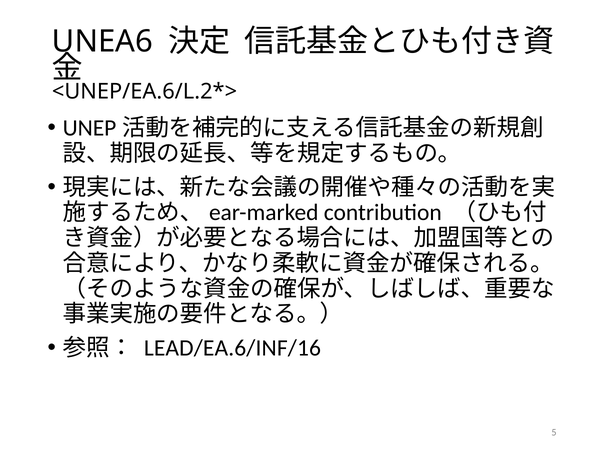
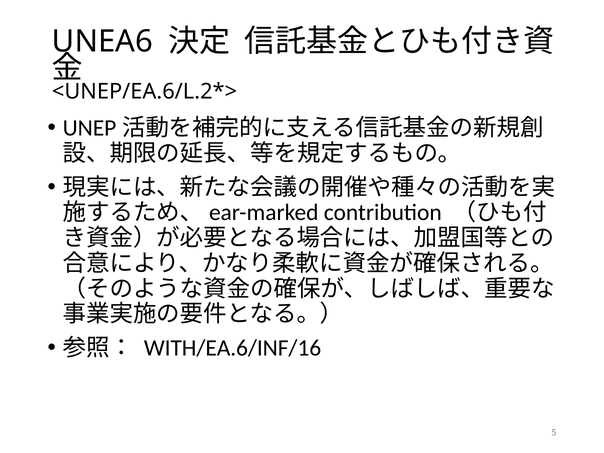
LEAD/EA.6/INF/16: LEAD/EA.6/INF/16 -> WITH/EA.6/INF/16 (233, 348)
